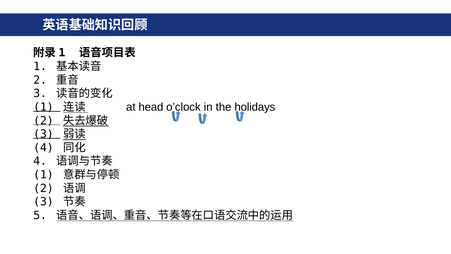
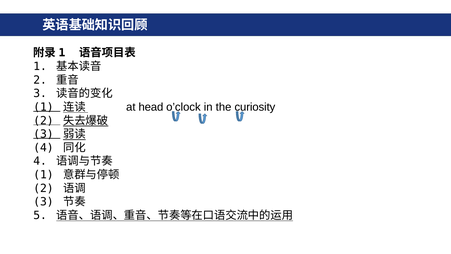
holidays: holidays -> curiosity (255, 107)
